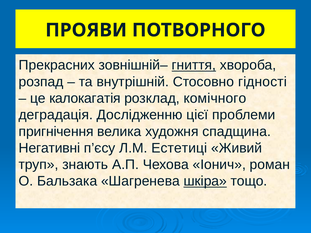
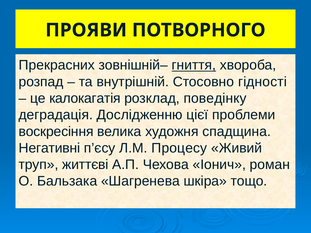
комічного: комічного -> поведінку (215, 98)
пригнічення: пригнічення -> воскресіння (56, 132)
Естетиці: Естетиці -> Процесу (179, 148)
знають: знають -> життєві (85, 165)
шкіра underline: present -> none (205, 181)
